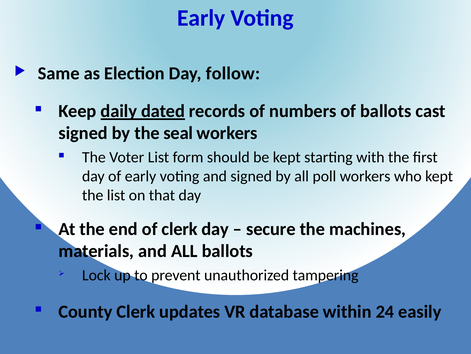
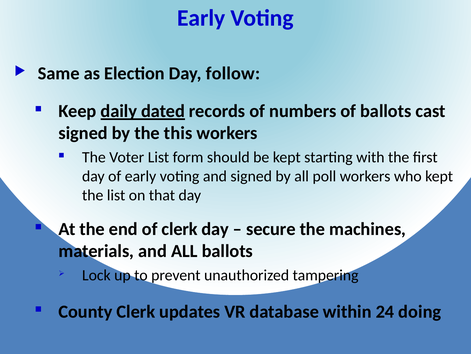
seal: seal -> this (178, 133)
easily: easily -> doing (420, 311)
